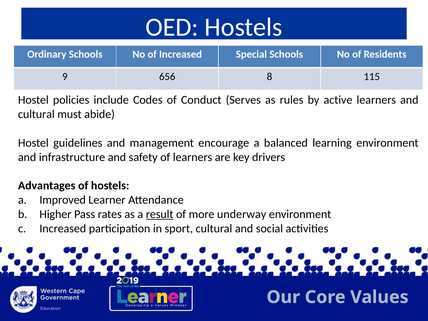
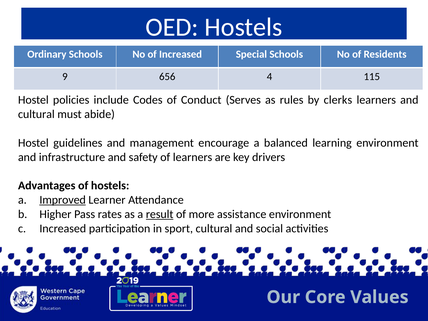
8: 8 -> 4 (270, 76)
active: active -> clerks (338, 100)
Improved underline: none -> present (63, 200)
underway: underway -> assistance (242, 214)
